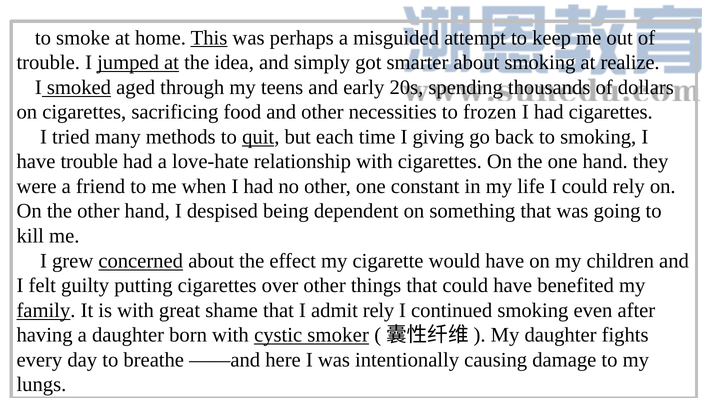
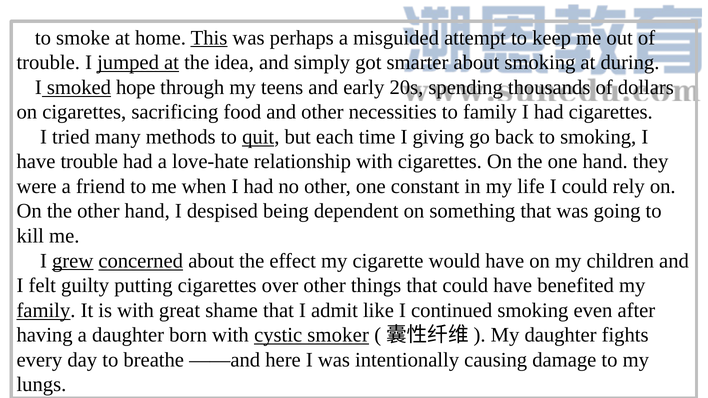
realize: realize -> during (630, 63)
aged: aged -> hope (136, 87)
to frozen: frozen -> family (490, 112)
grew underline: none -> present (73, 261)
admit rely: rely -> like (378, 310)
